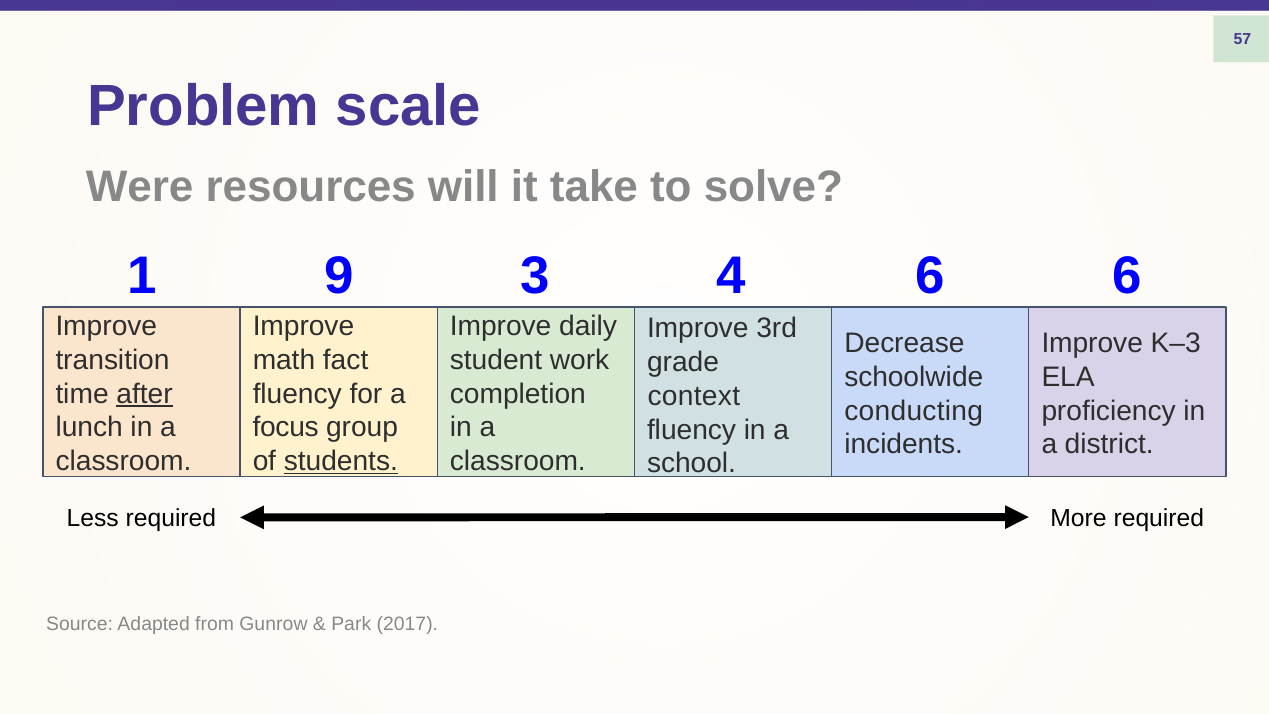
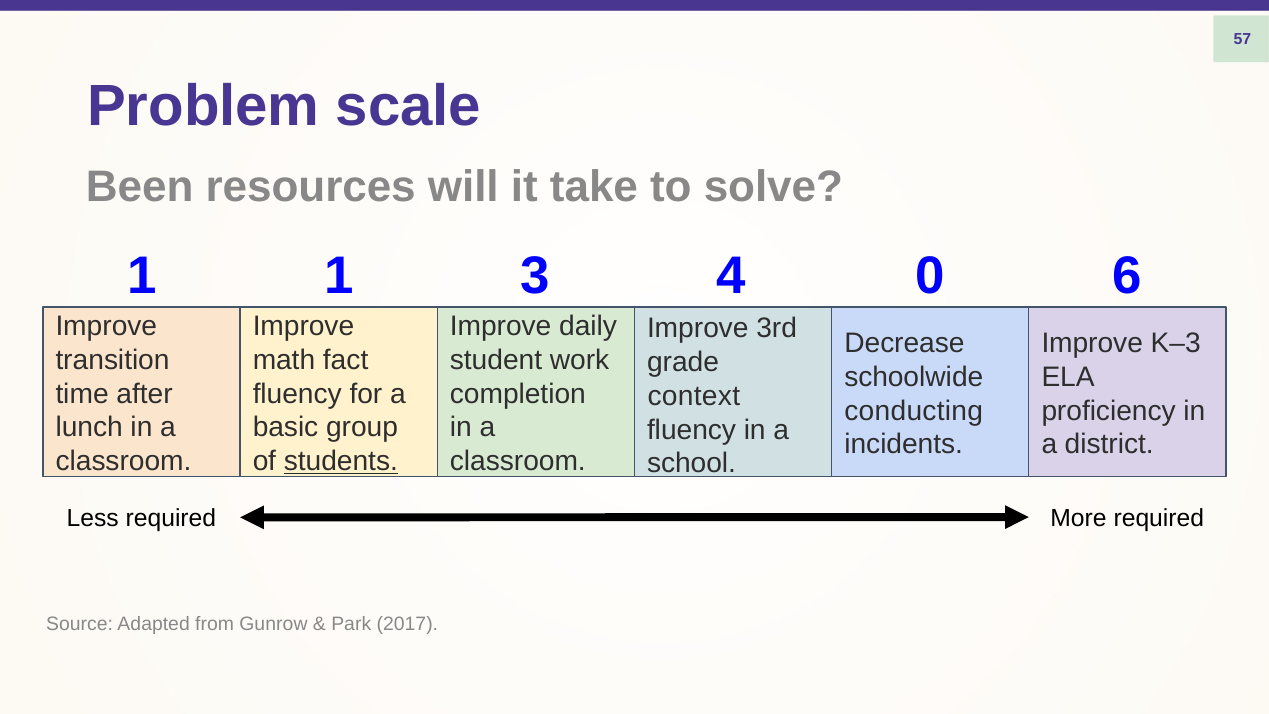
Were: Were -> Been (140, 187)
1 9: 9 -> 1 (339, 276)
4 6: 6 -> 0 (931, 276)
after underline: present -> none (145, 394)
focus: focus -> basic (286, 428)
